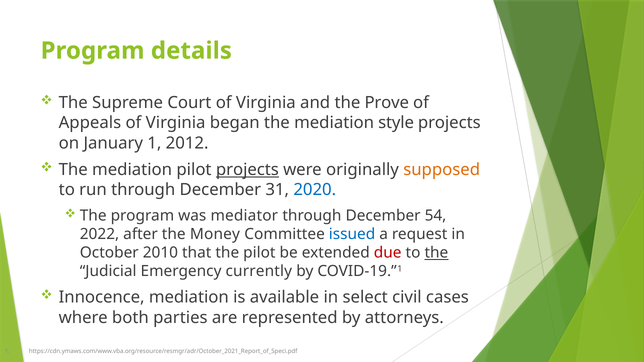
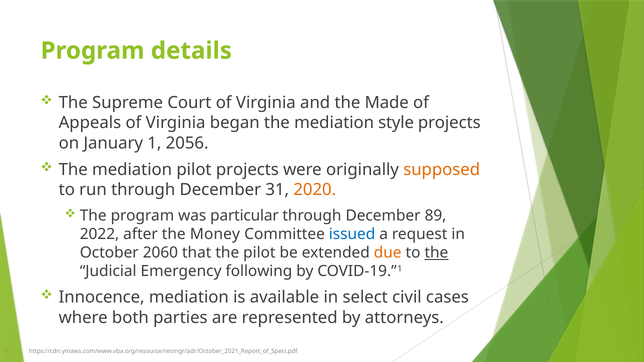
Prove: Prove -> Made (387, 103)
2012: 2012 -> 2056 (187, 143)
projects underline: present -> none (247, 170)
2020 colour: blue -> orange (315, 190)
mediator: mediator -> particular (244, 216)
54: 54 -> 89 (436, 216)
2010: 2010 -> 2060 (160, 253)
due colour: red -> orange (388, 253)
currently: currently -> following (259, 271)
